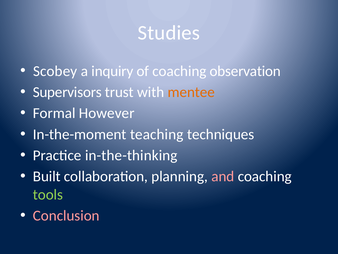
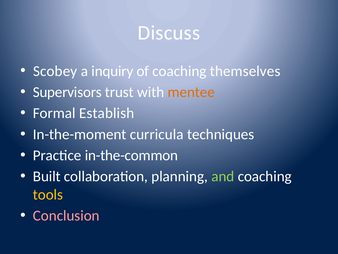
Studies: Studies -> Discuss (169, 33)
observation: observation -> themselves (245, 71)
However: However -> Establish (107, 113)
teaching: teaching -> curricula (157, 134)
in-the-thinking: in-the-thinking -> in-the-common (131, 155)
and colour: pink -> light green (223, 176)
tools colour: light green -> yellow (48, 194)
